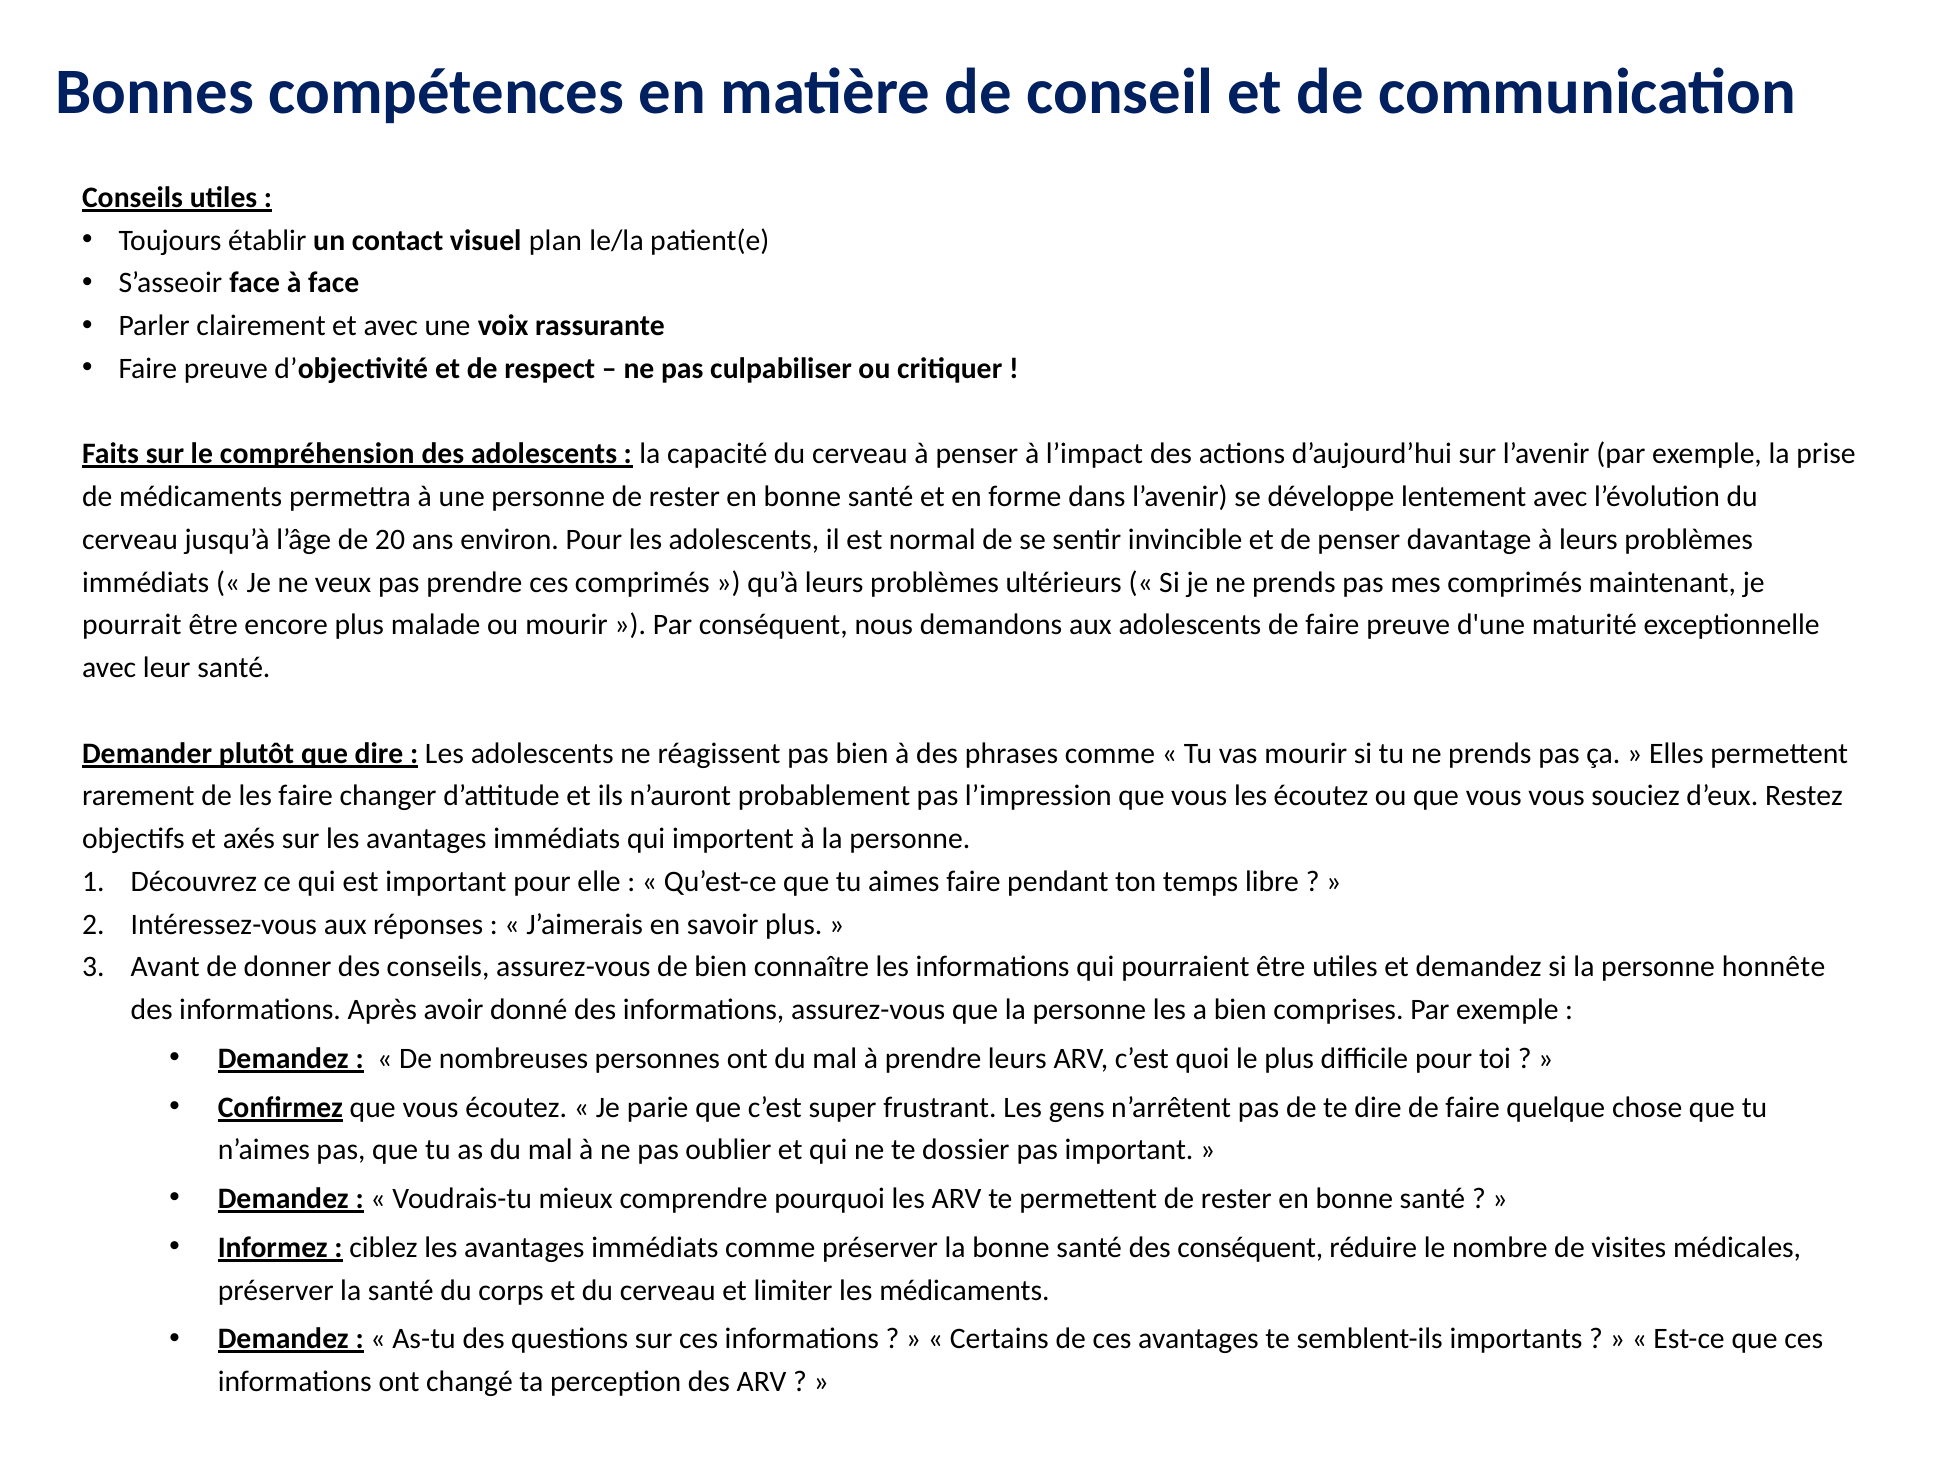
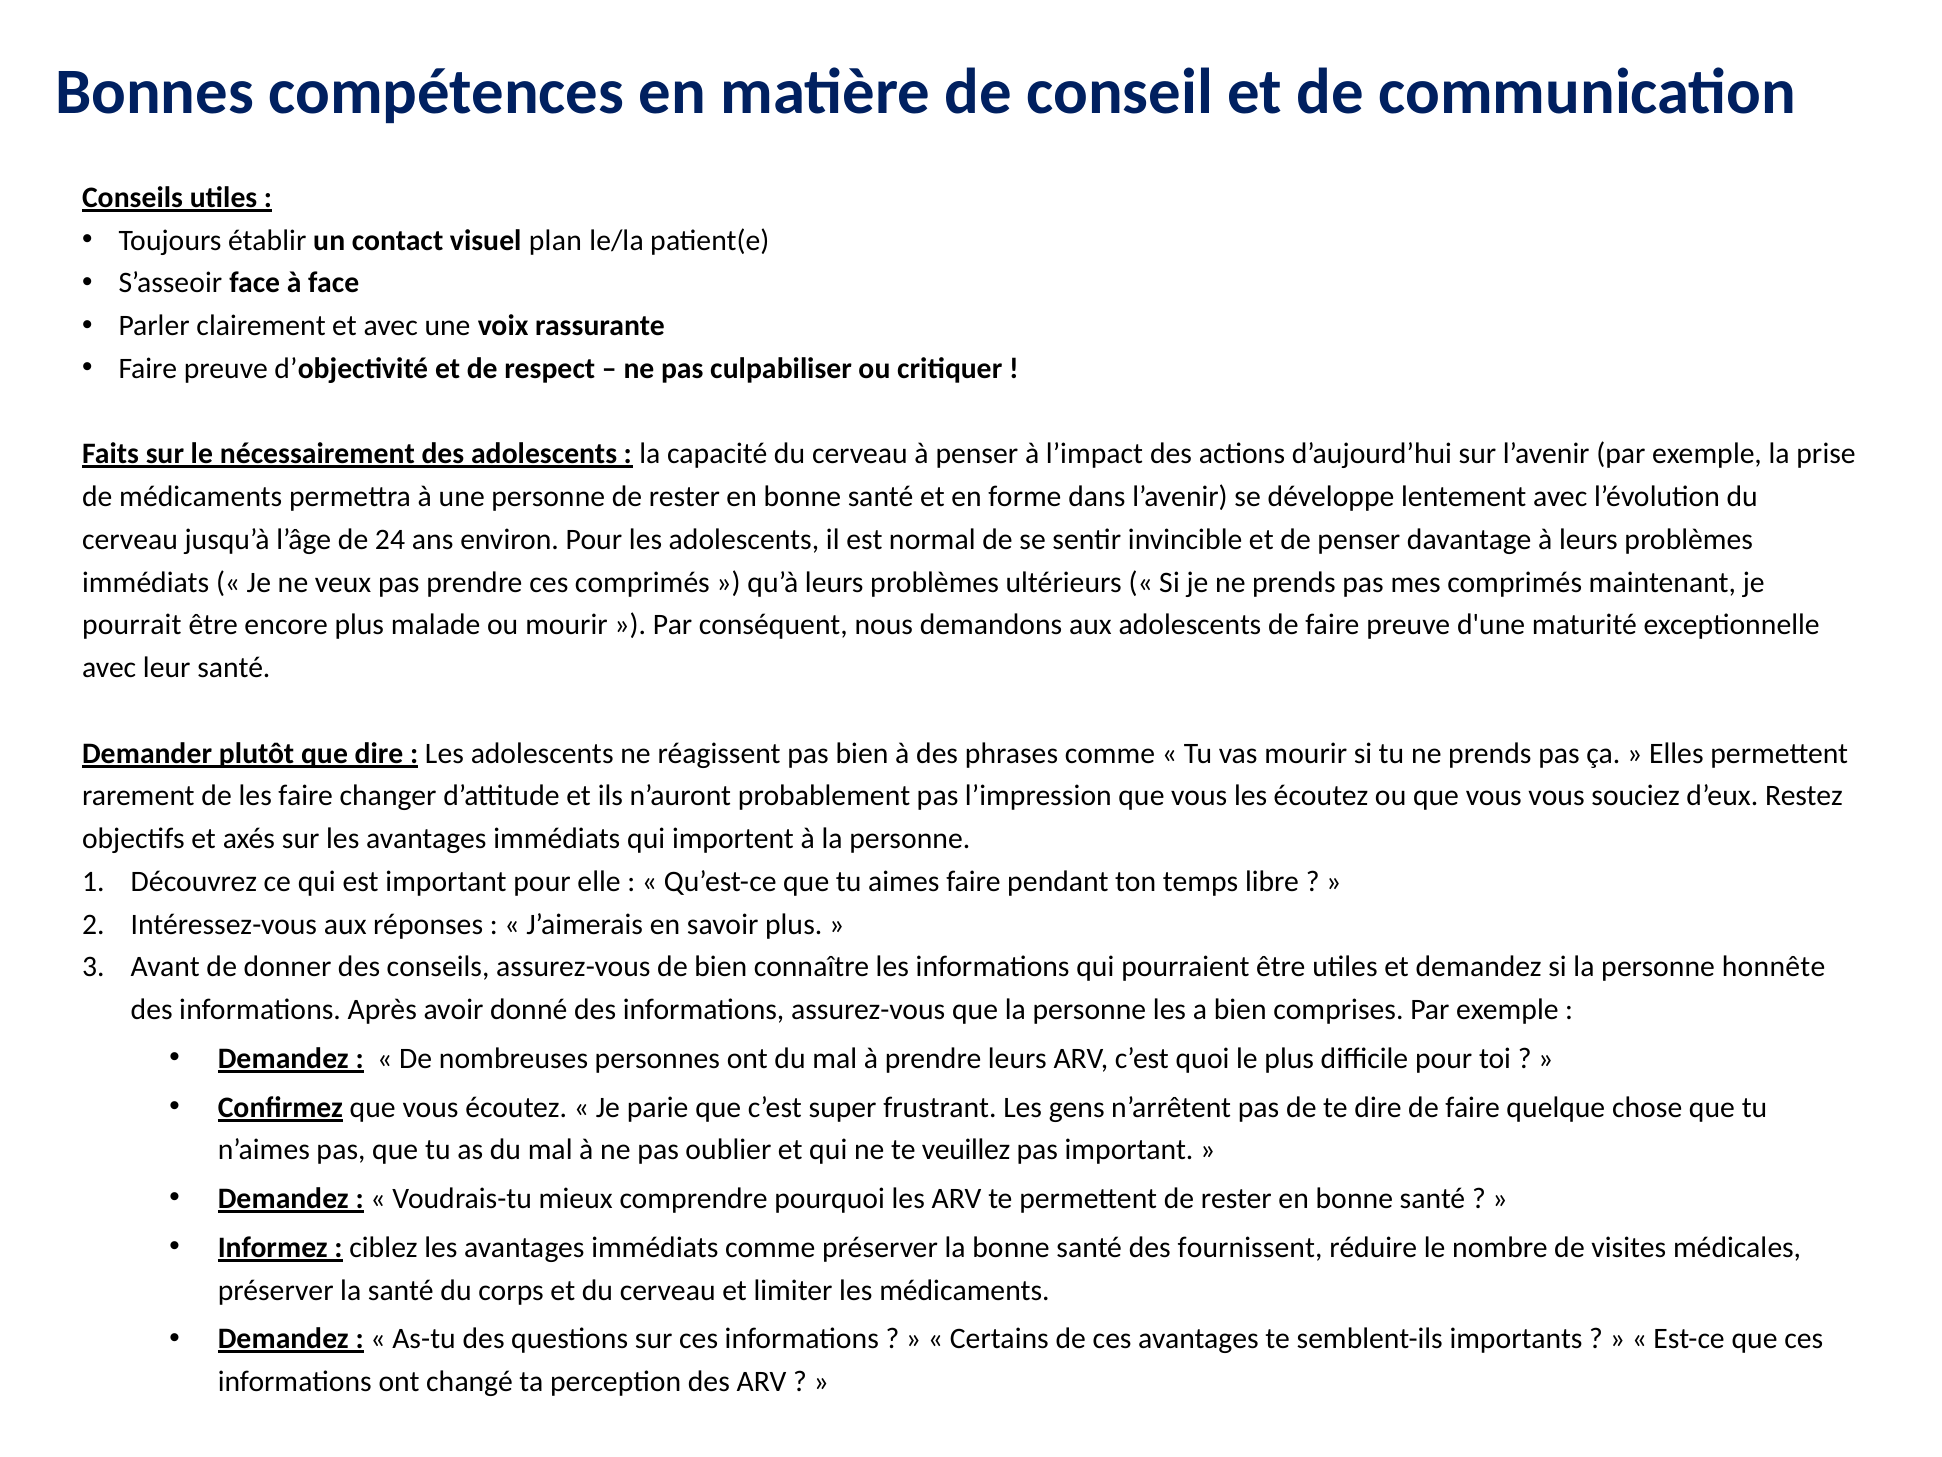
compréhension: compréhension -> nécessairement (317, 454)
20: 20 -> 24 (390, 539)
dossier: dossier -> veuillez (966, 1150)
des conséquent: conséquent -> fournissent (1250, 1247)
